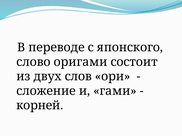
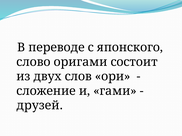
корней: корней -> друзей (40, 106)
